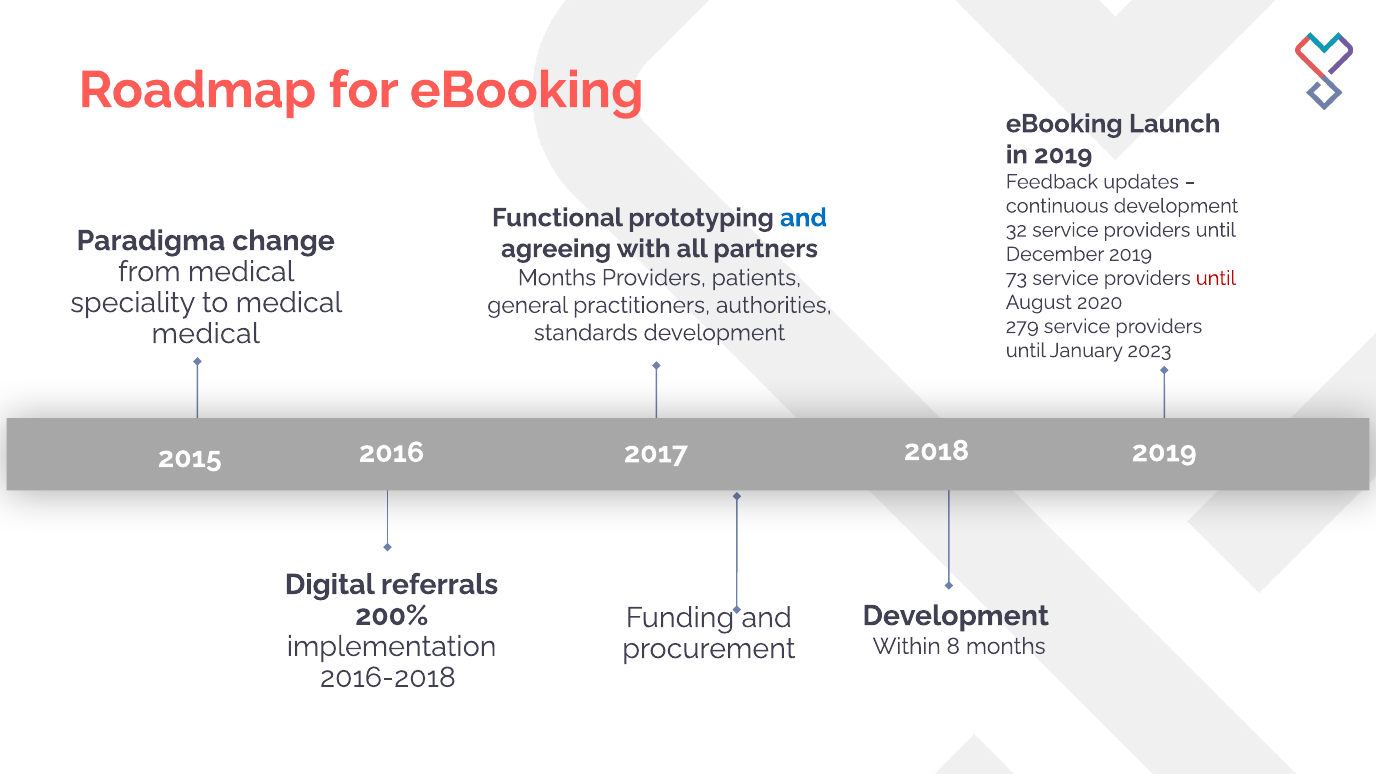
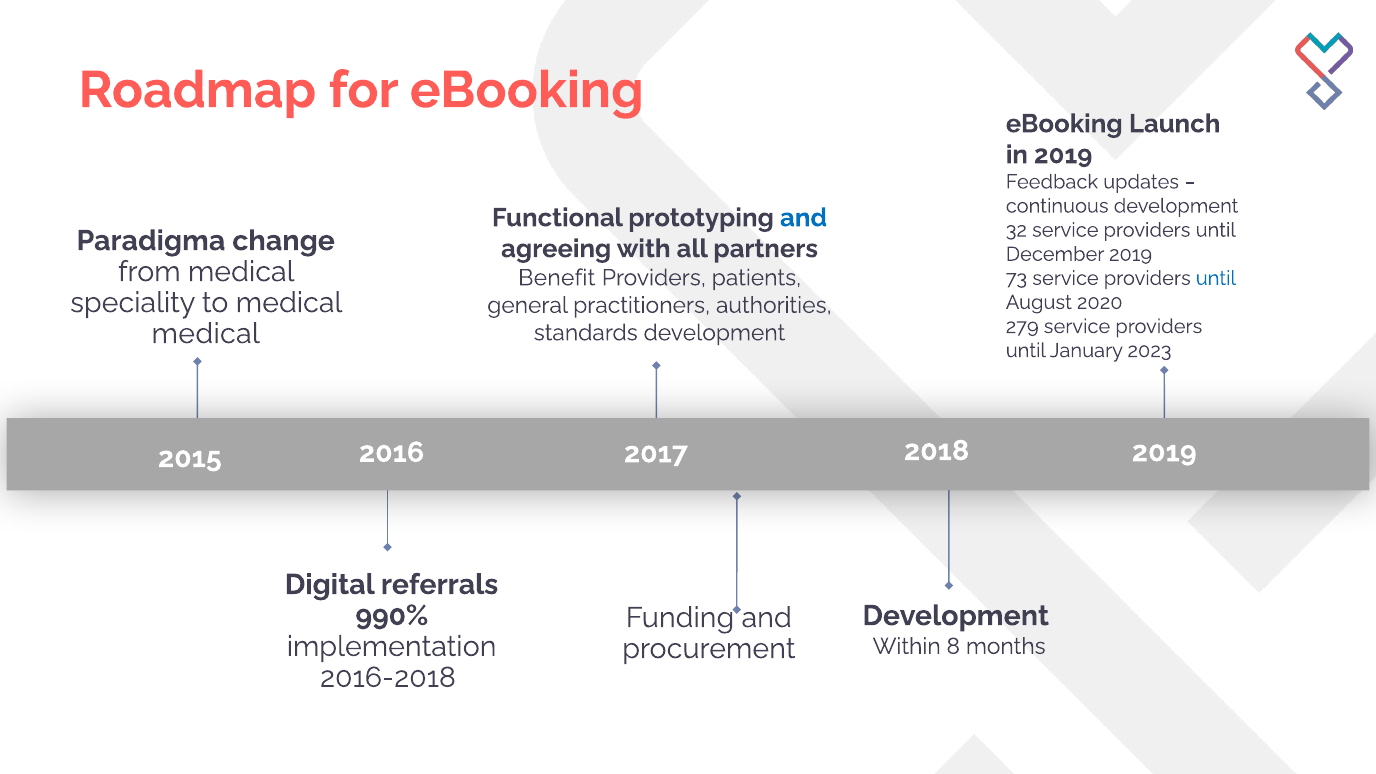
Months: Months -> Benefit (557, 278)
until colour: red -> blue (1216, 278)
200%: 200% -> 990% (392, 615)
